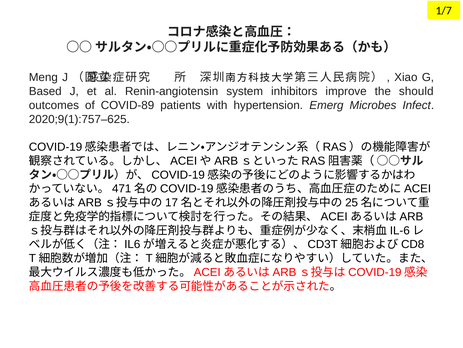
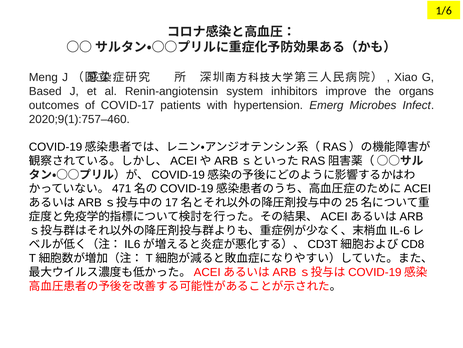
1/7: 1/7 -> 1/6 (444, 11)
should: should -> organs (416, 91)
COVID-89: COVID-89 -> COVID-17 (127, 105)
2020;9(1):757–625: 2020;9(1):757–625 -> 2020;9(1):757–460 (79, 119)
